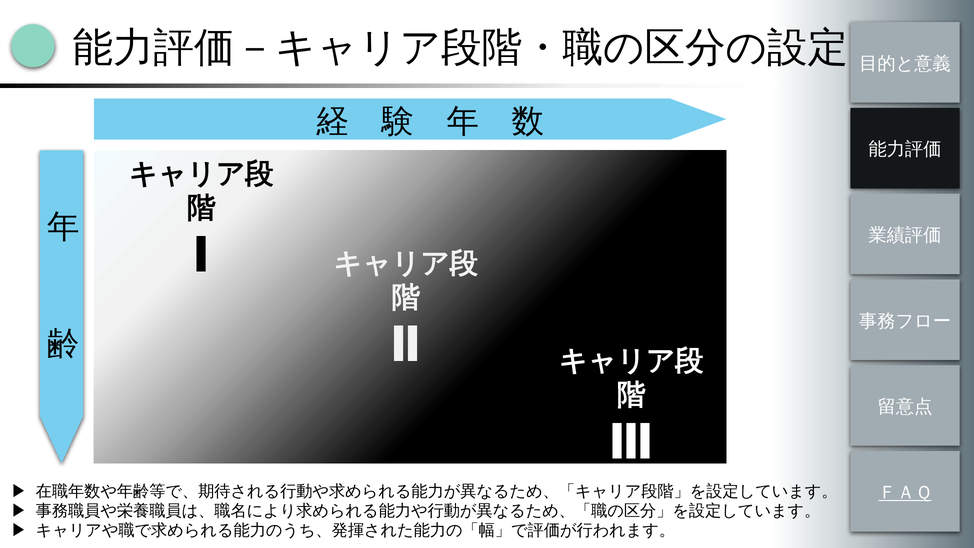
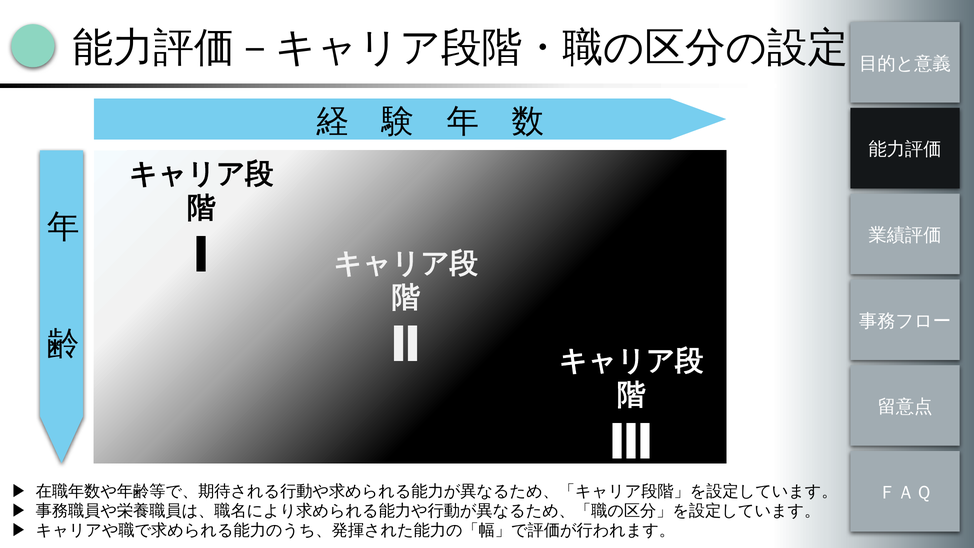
ＦＡＱ underline: present -> none (905, 492)
